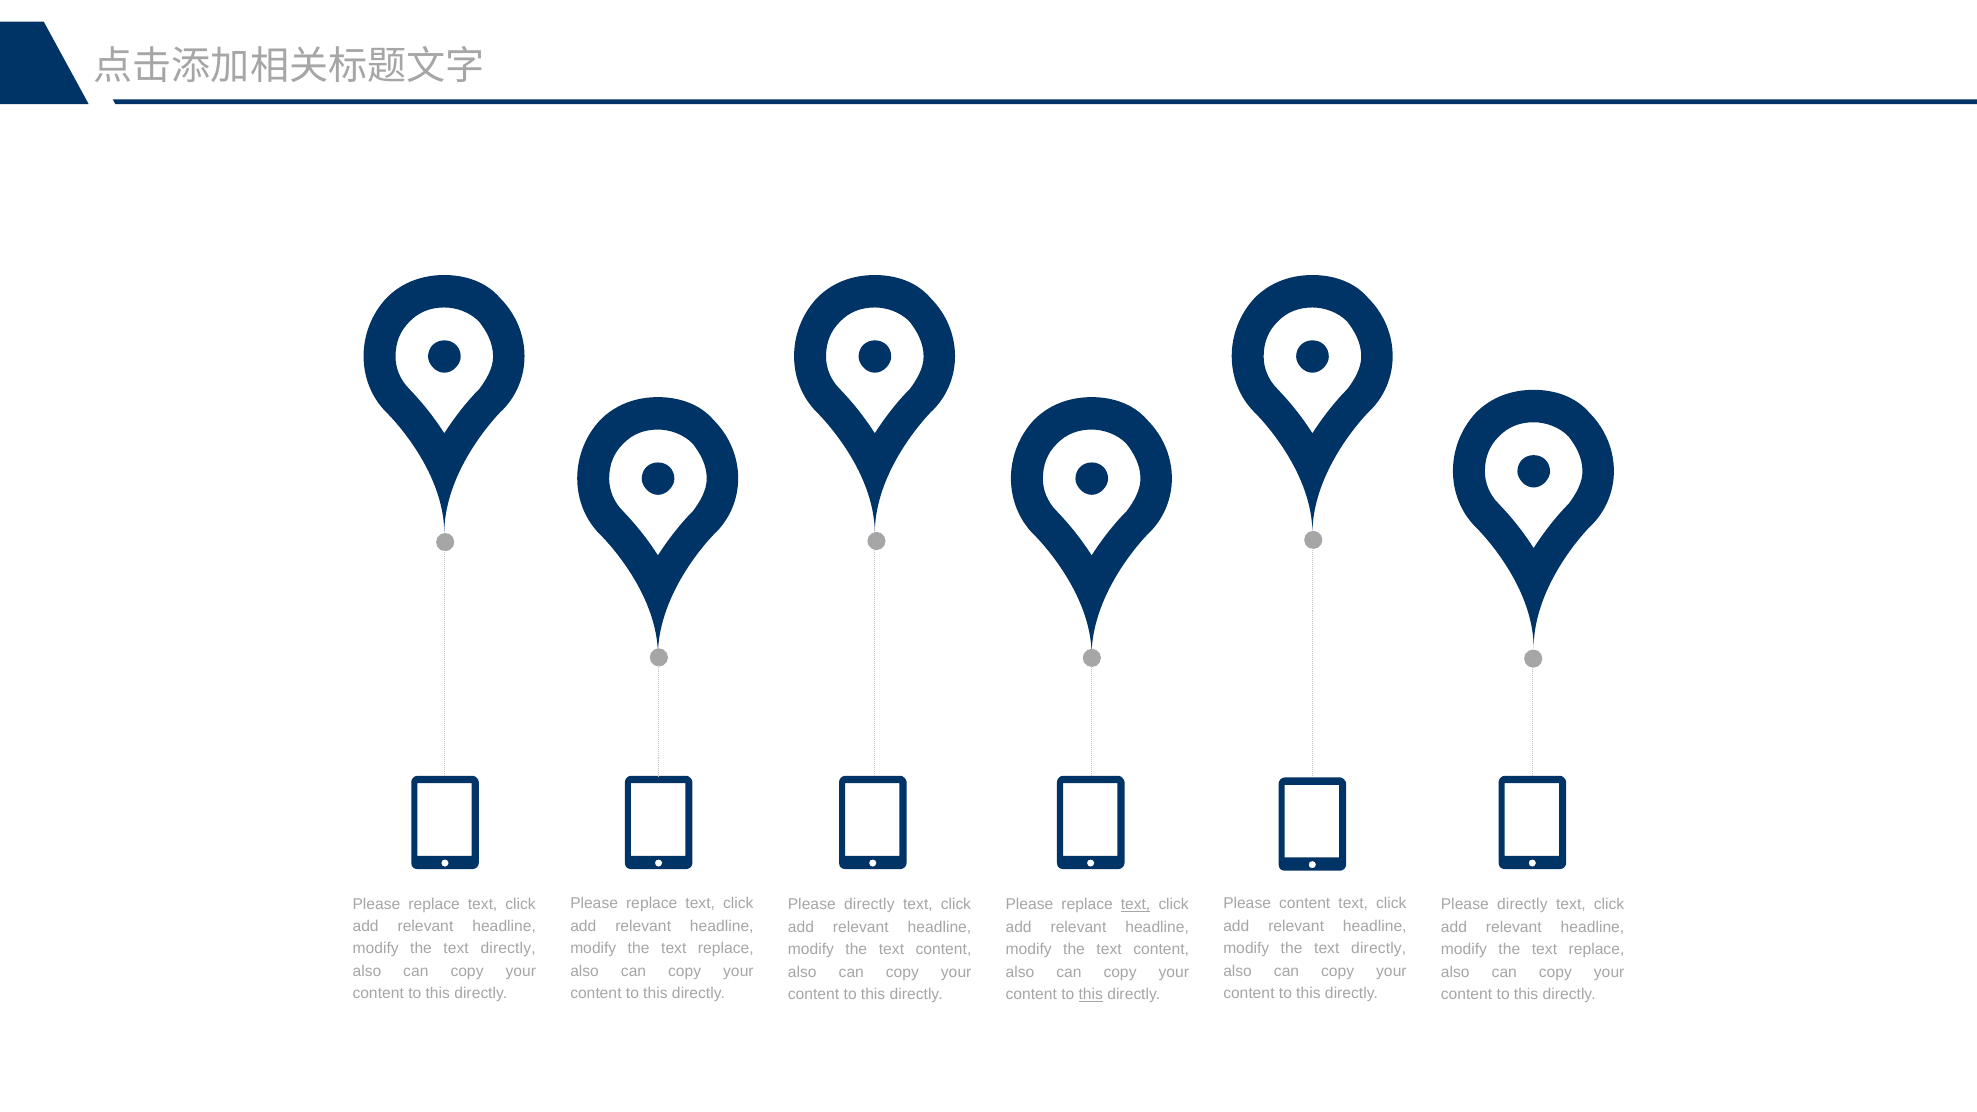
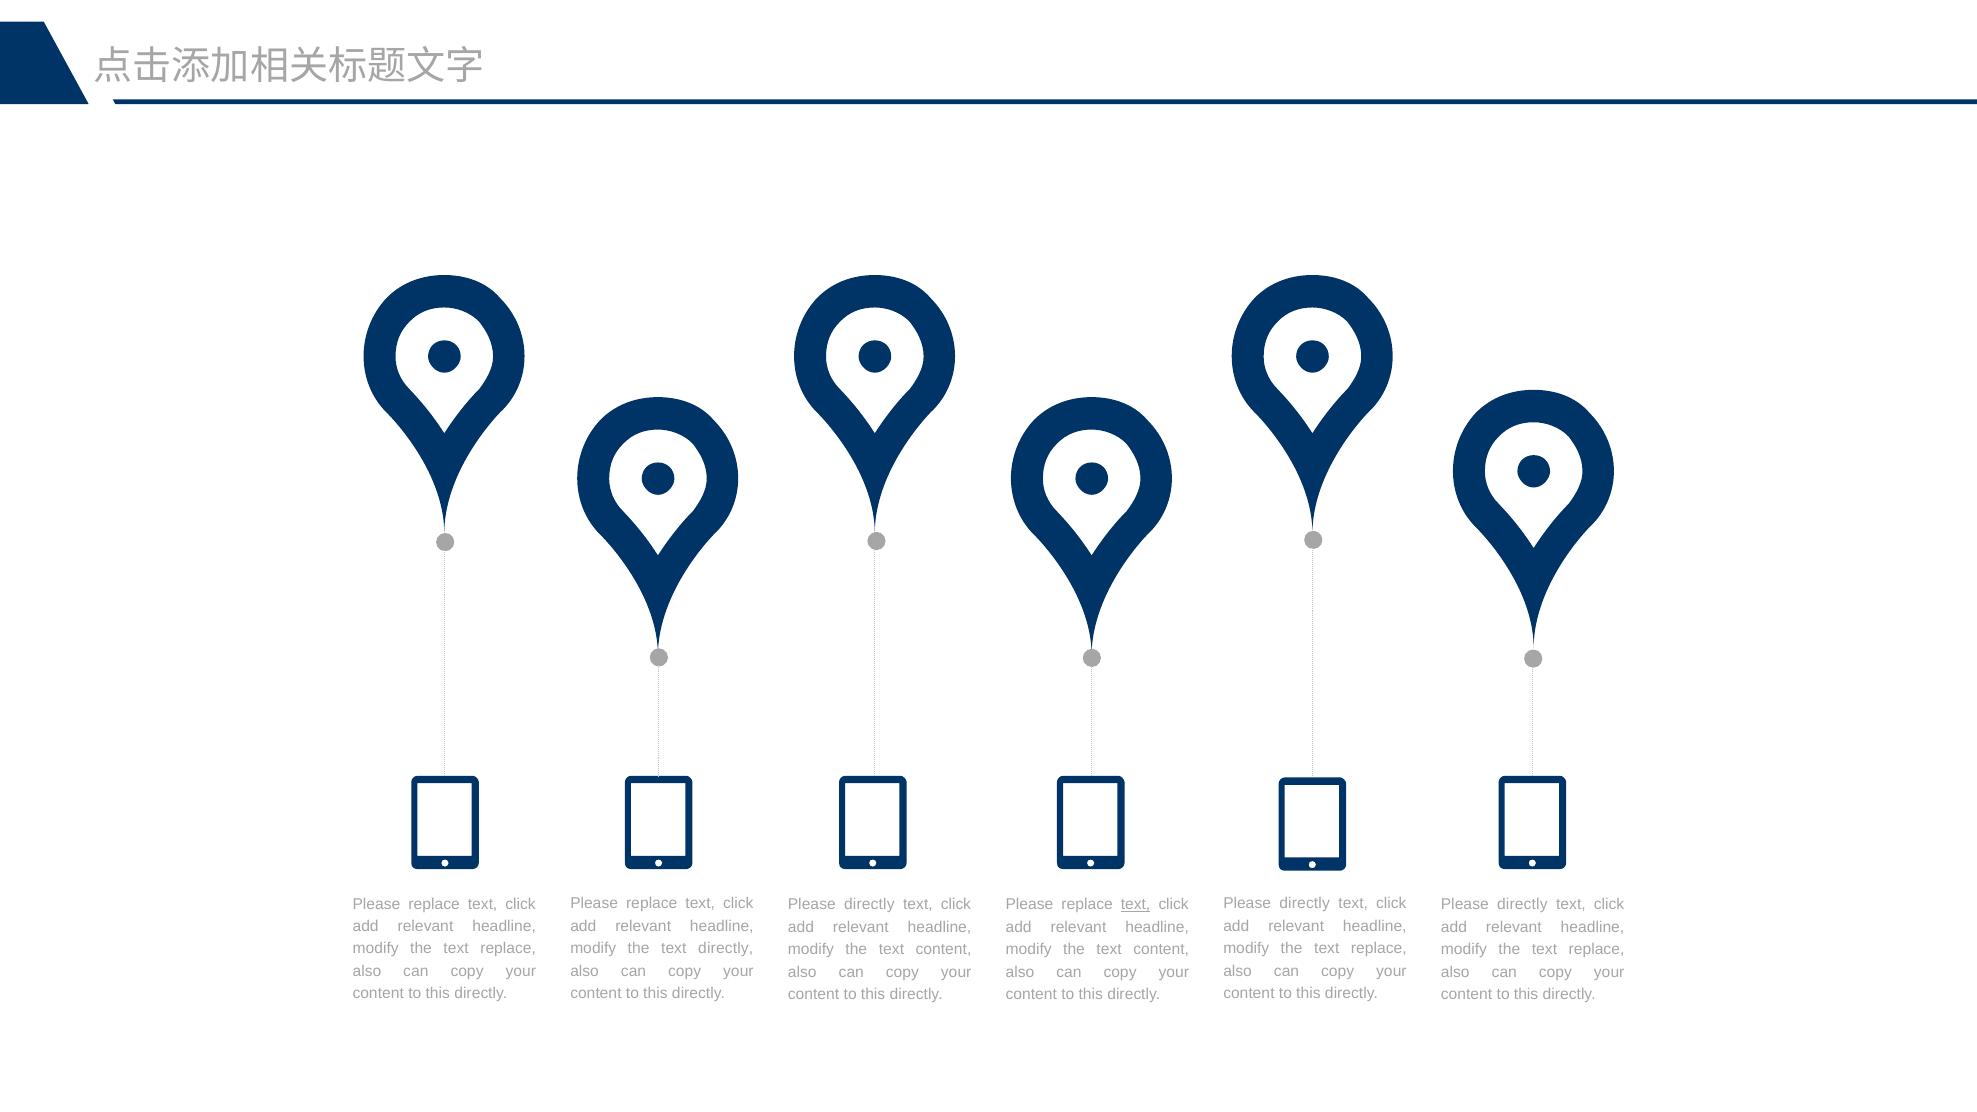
content: content -> directly (1305, 904)
replace: replace -> directly (726, 949)
directly: directly -> replace (1379, 949)
directly: directly -> replace (508, 949)
this underline: present -> none (1091, 994)
